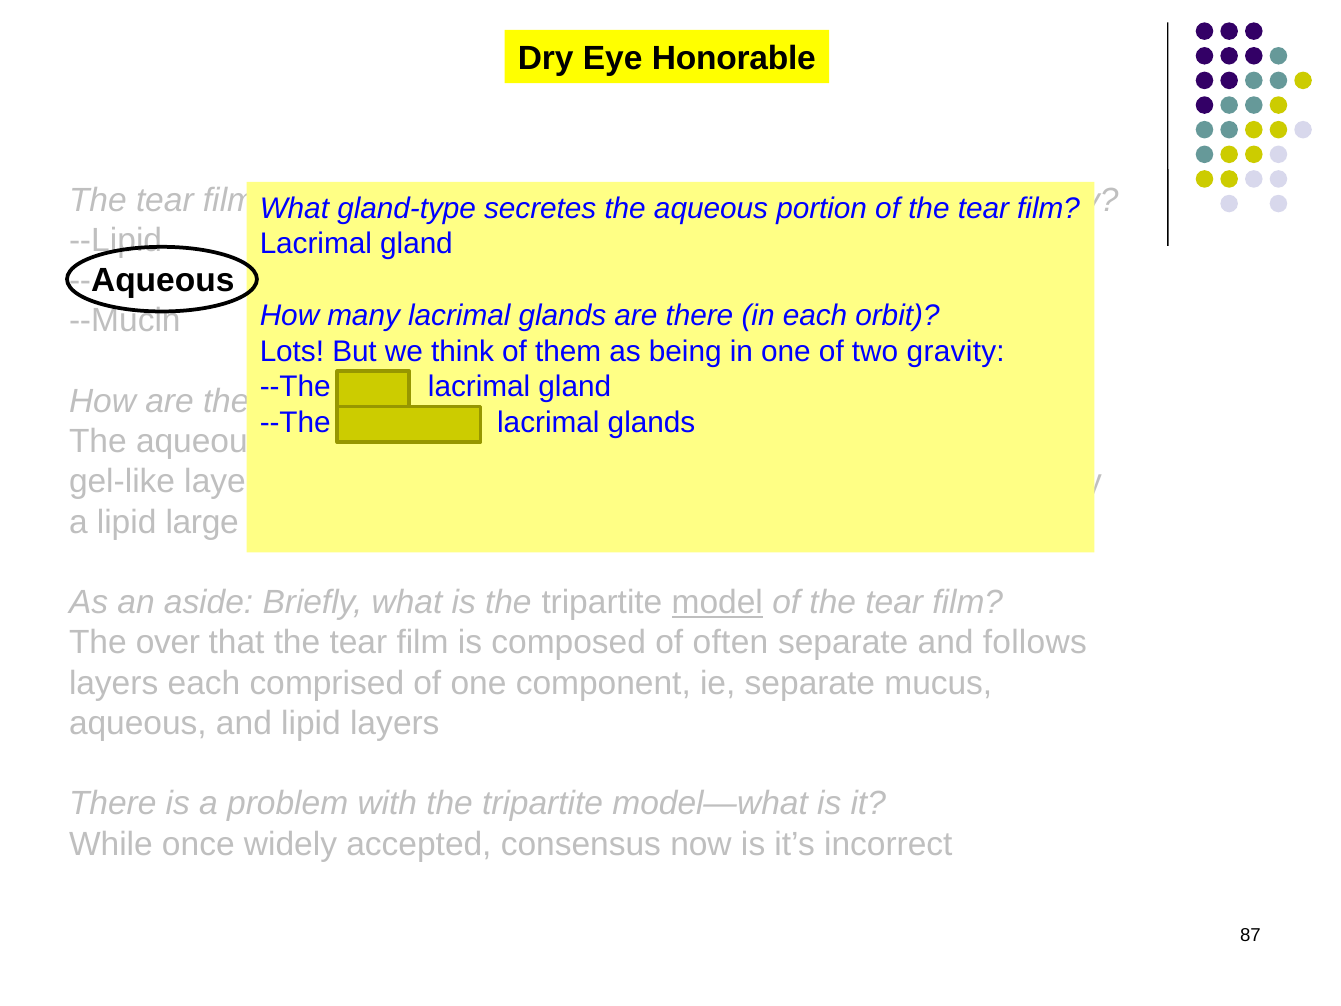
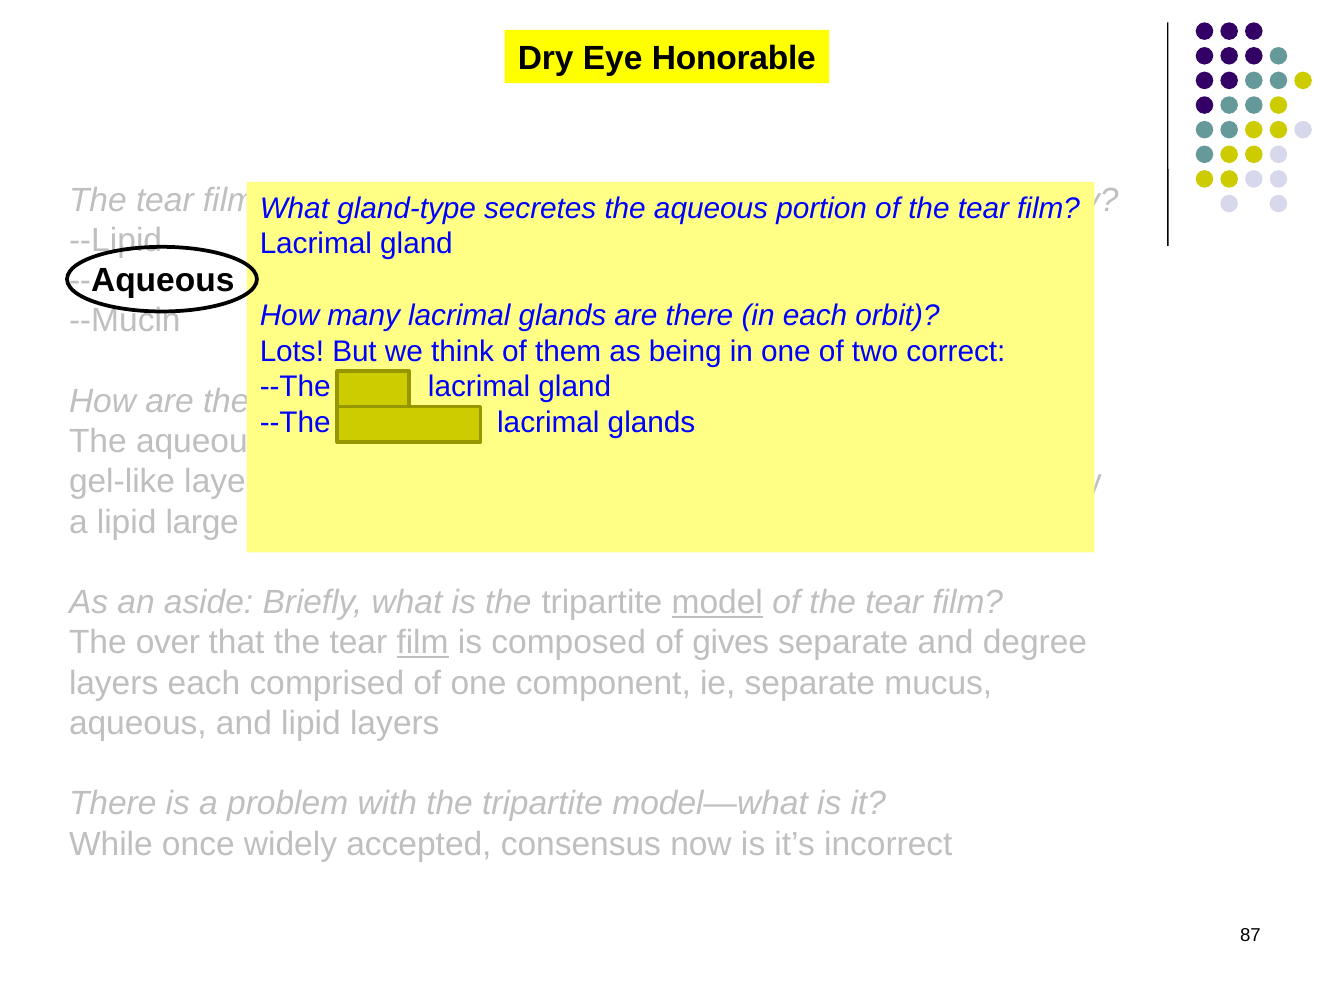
gravity: gravity -> correct (956, 351)
film underline: none -> present (423, 643)
often: often -> gives (731, 643)
follows: follows -> degree (1035, 643)
